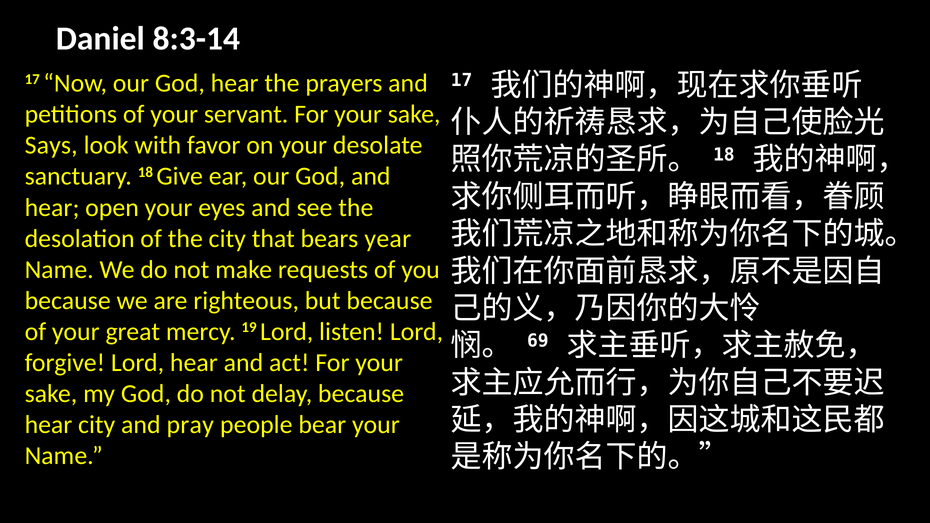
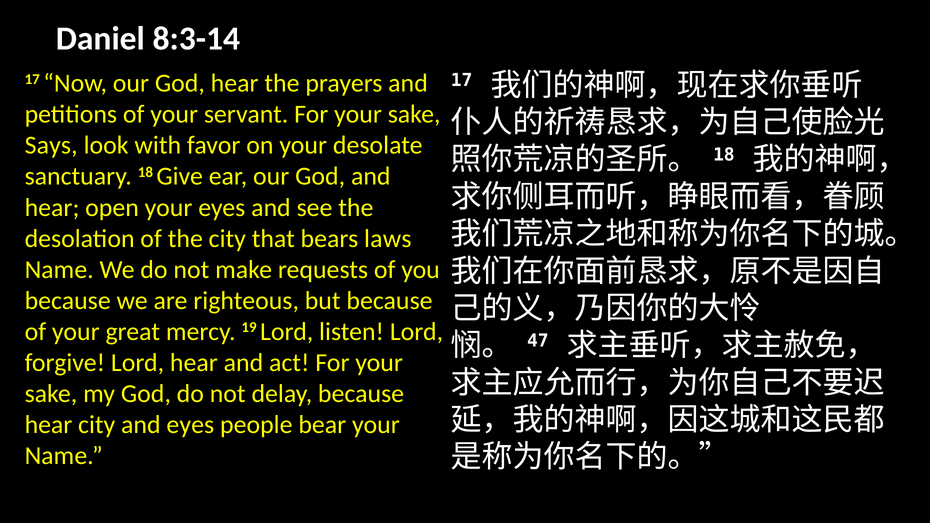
year: year -> laws (388, 239)
69: 69 -> 47 (538, 341)
and pray: pray -> eyes (190, 425)
